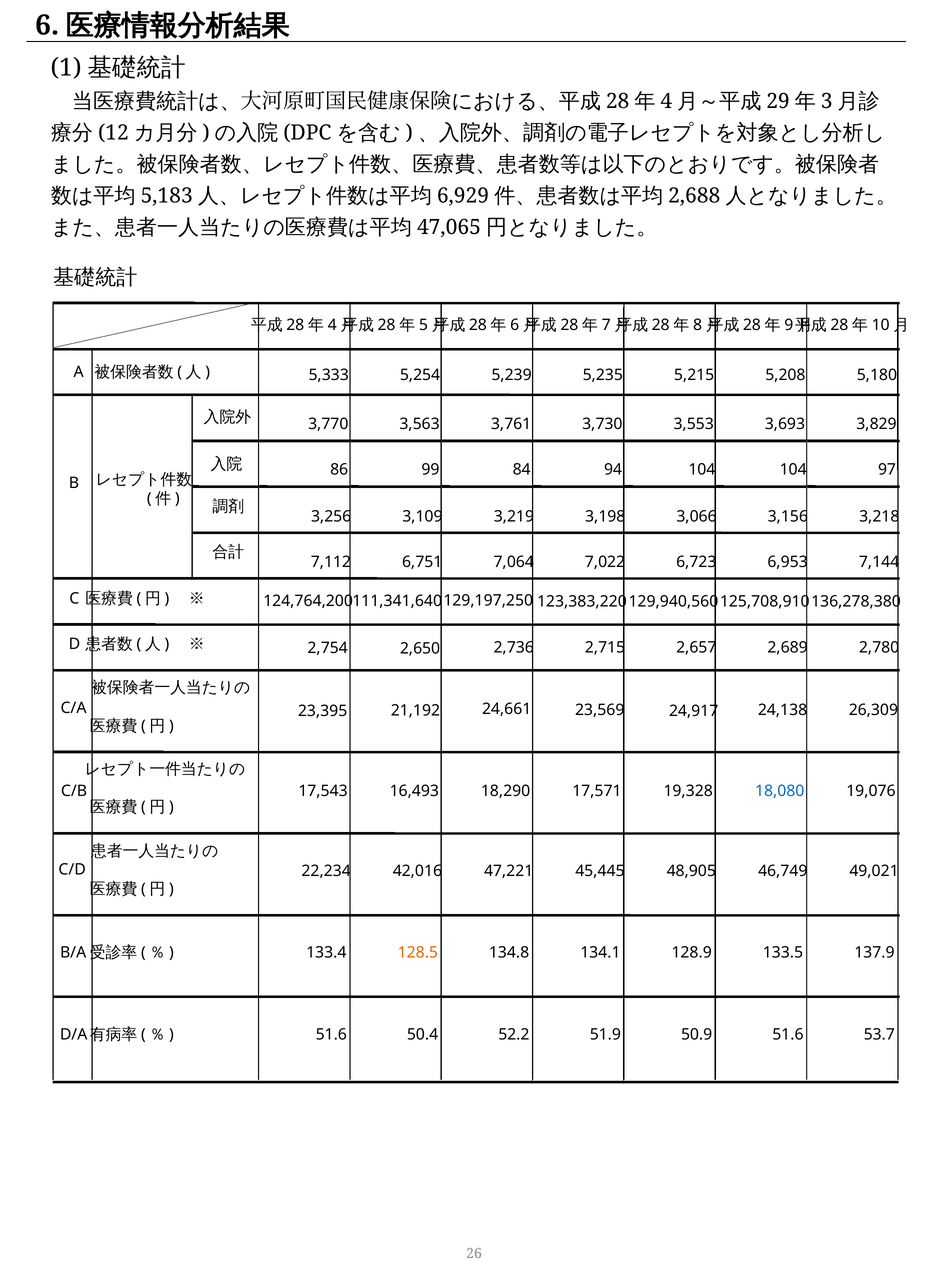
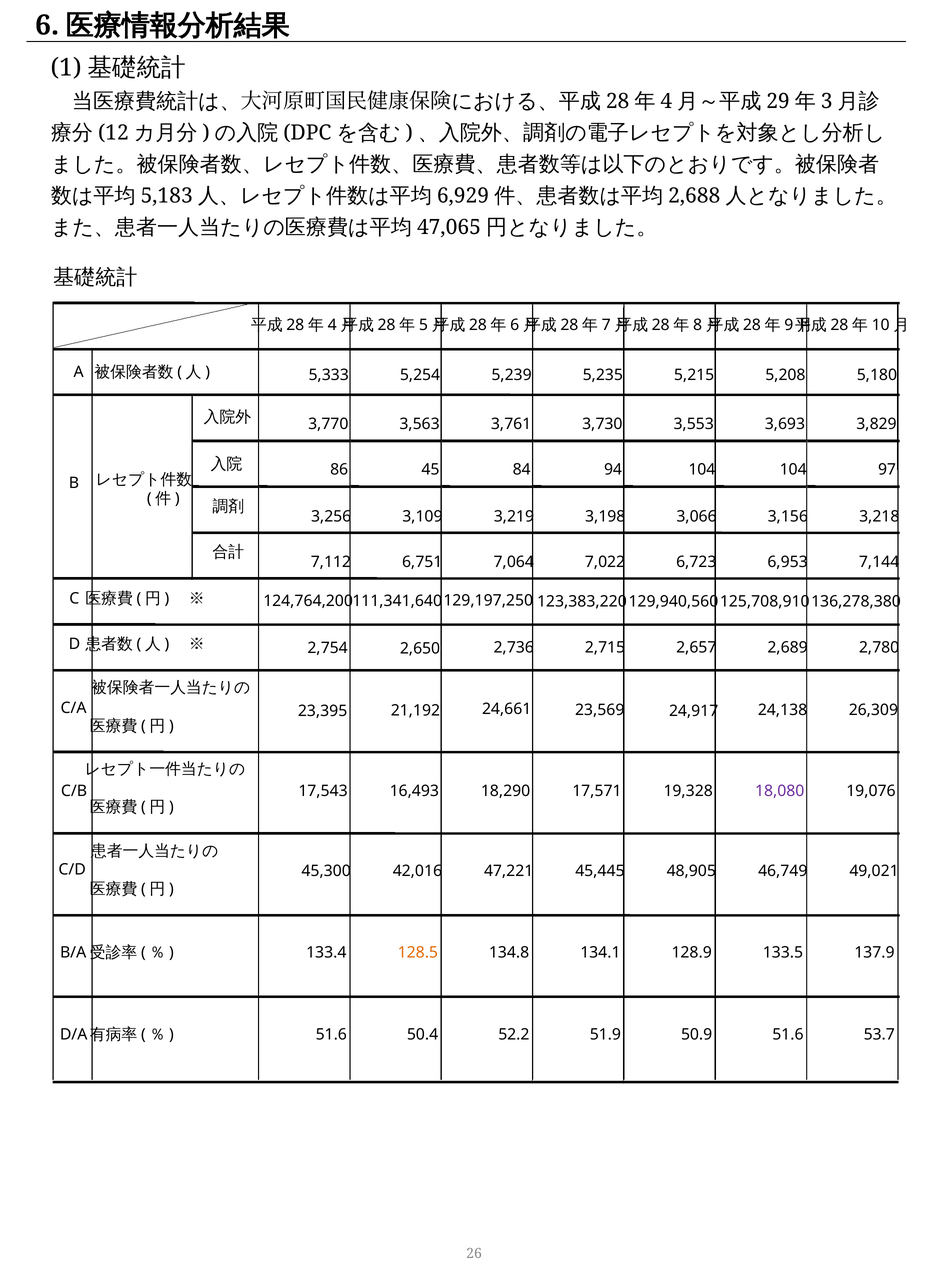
99: 99 -> 45 (430, 470)
18,080 colour: blue -> purple (780, 791)
22,234: 22,234 -> 45,300 (326, 871)
